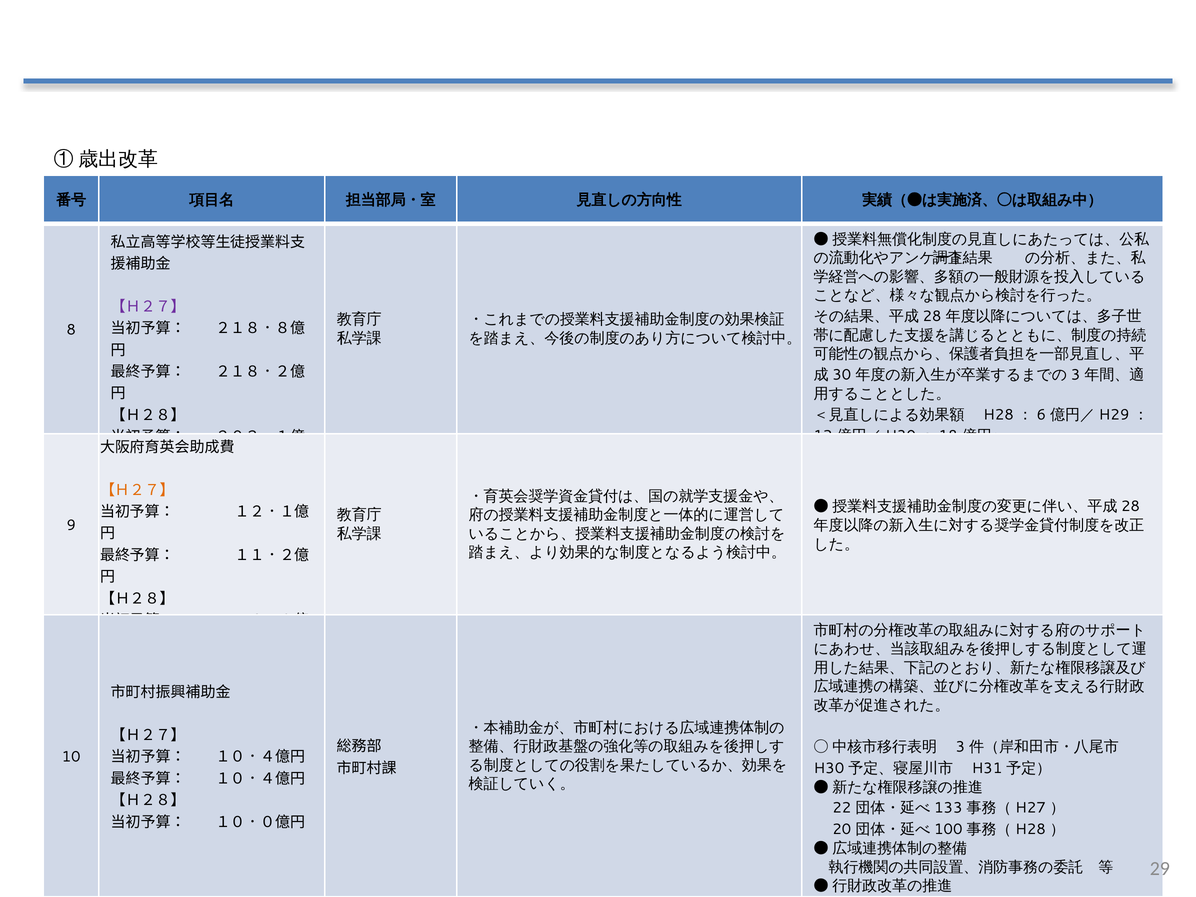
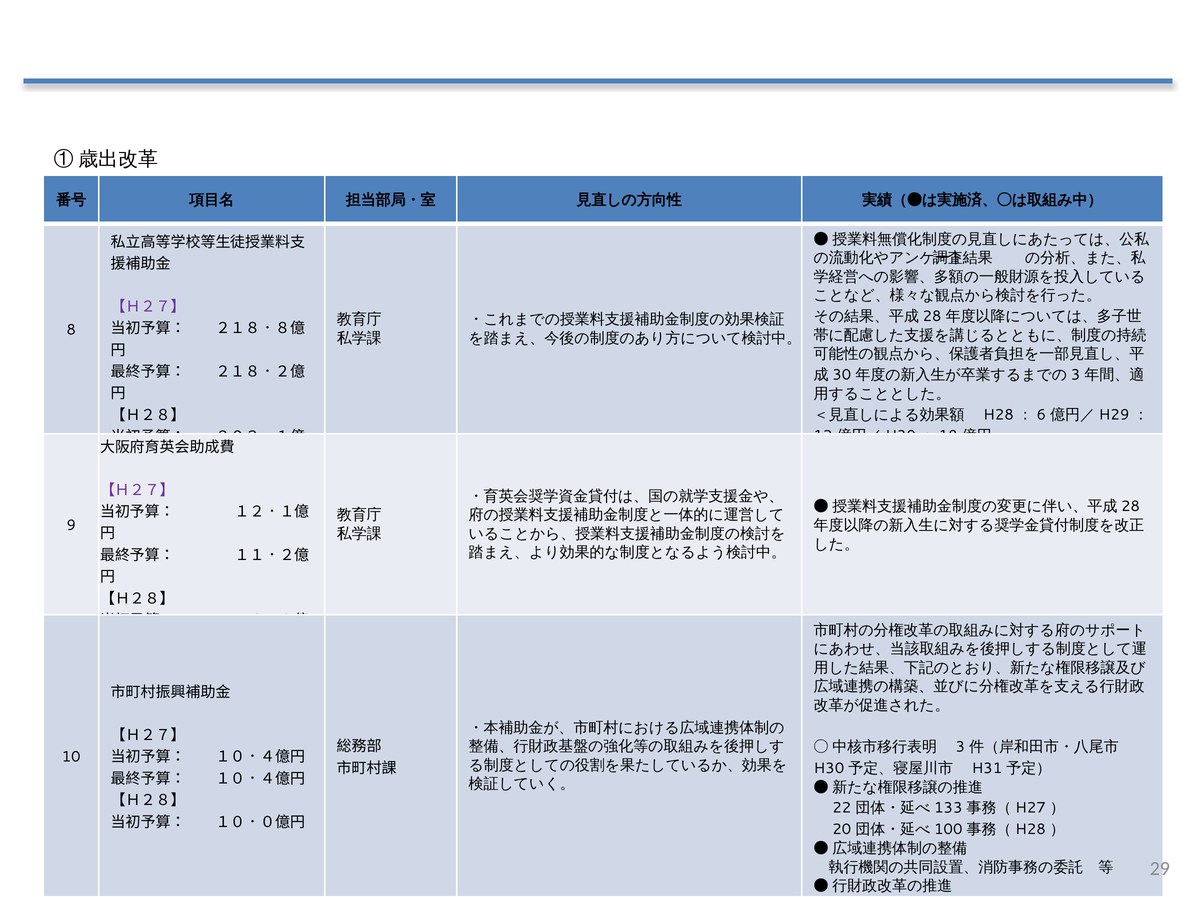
【Ｈ２７】 colour: orange -> purple (137, 490)
